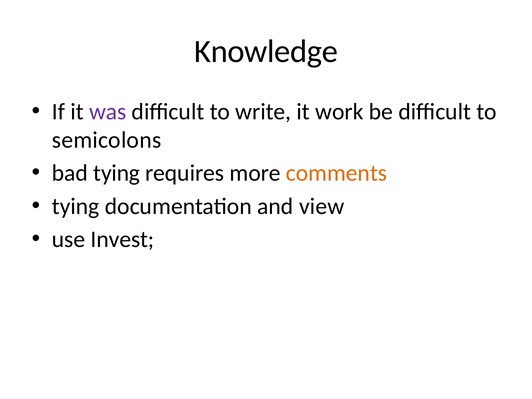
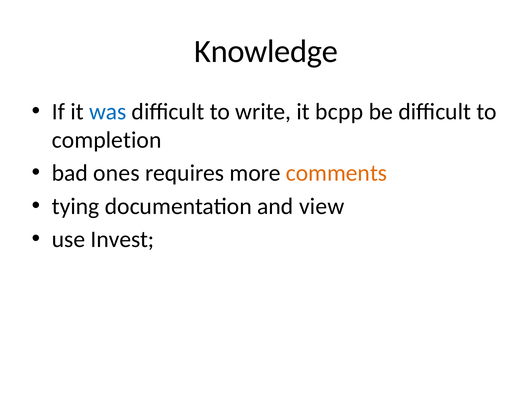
was colour: purple -> blue (108, 112)
work: work -> bcpp (339, 112)
semicolons: semicolons -> completion (107, 140)
bad tying: tying -> ones (117, 173)
